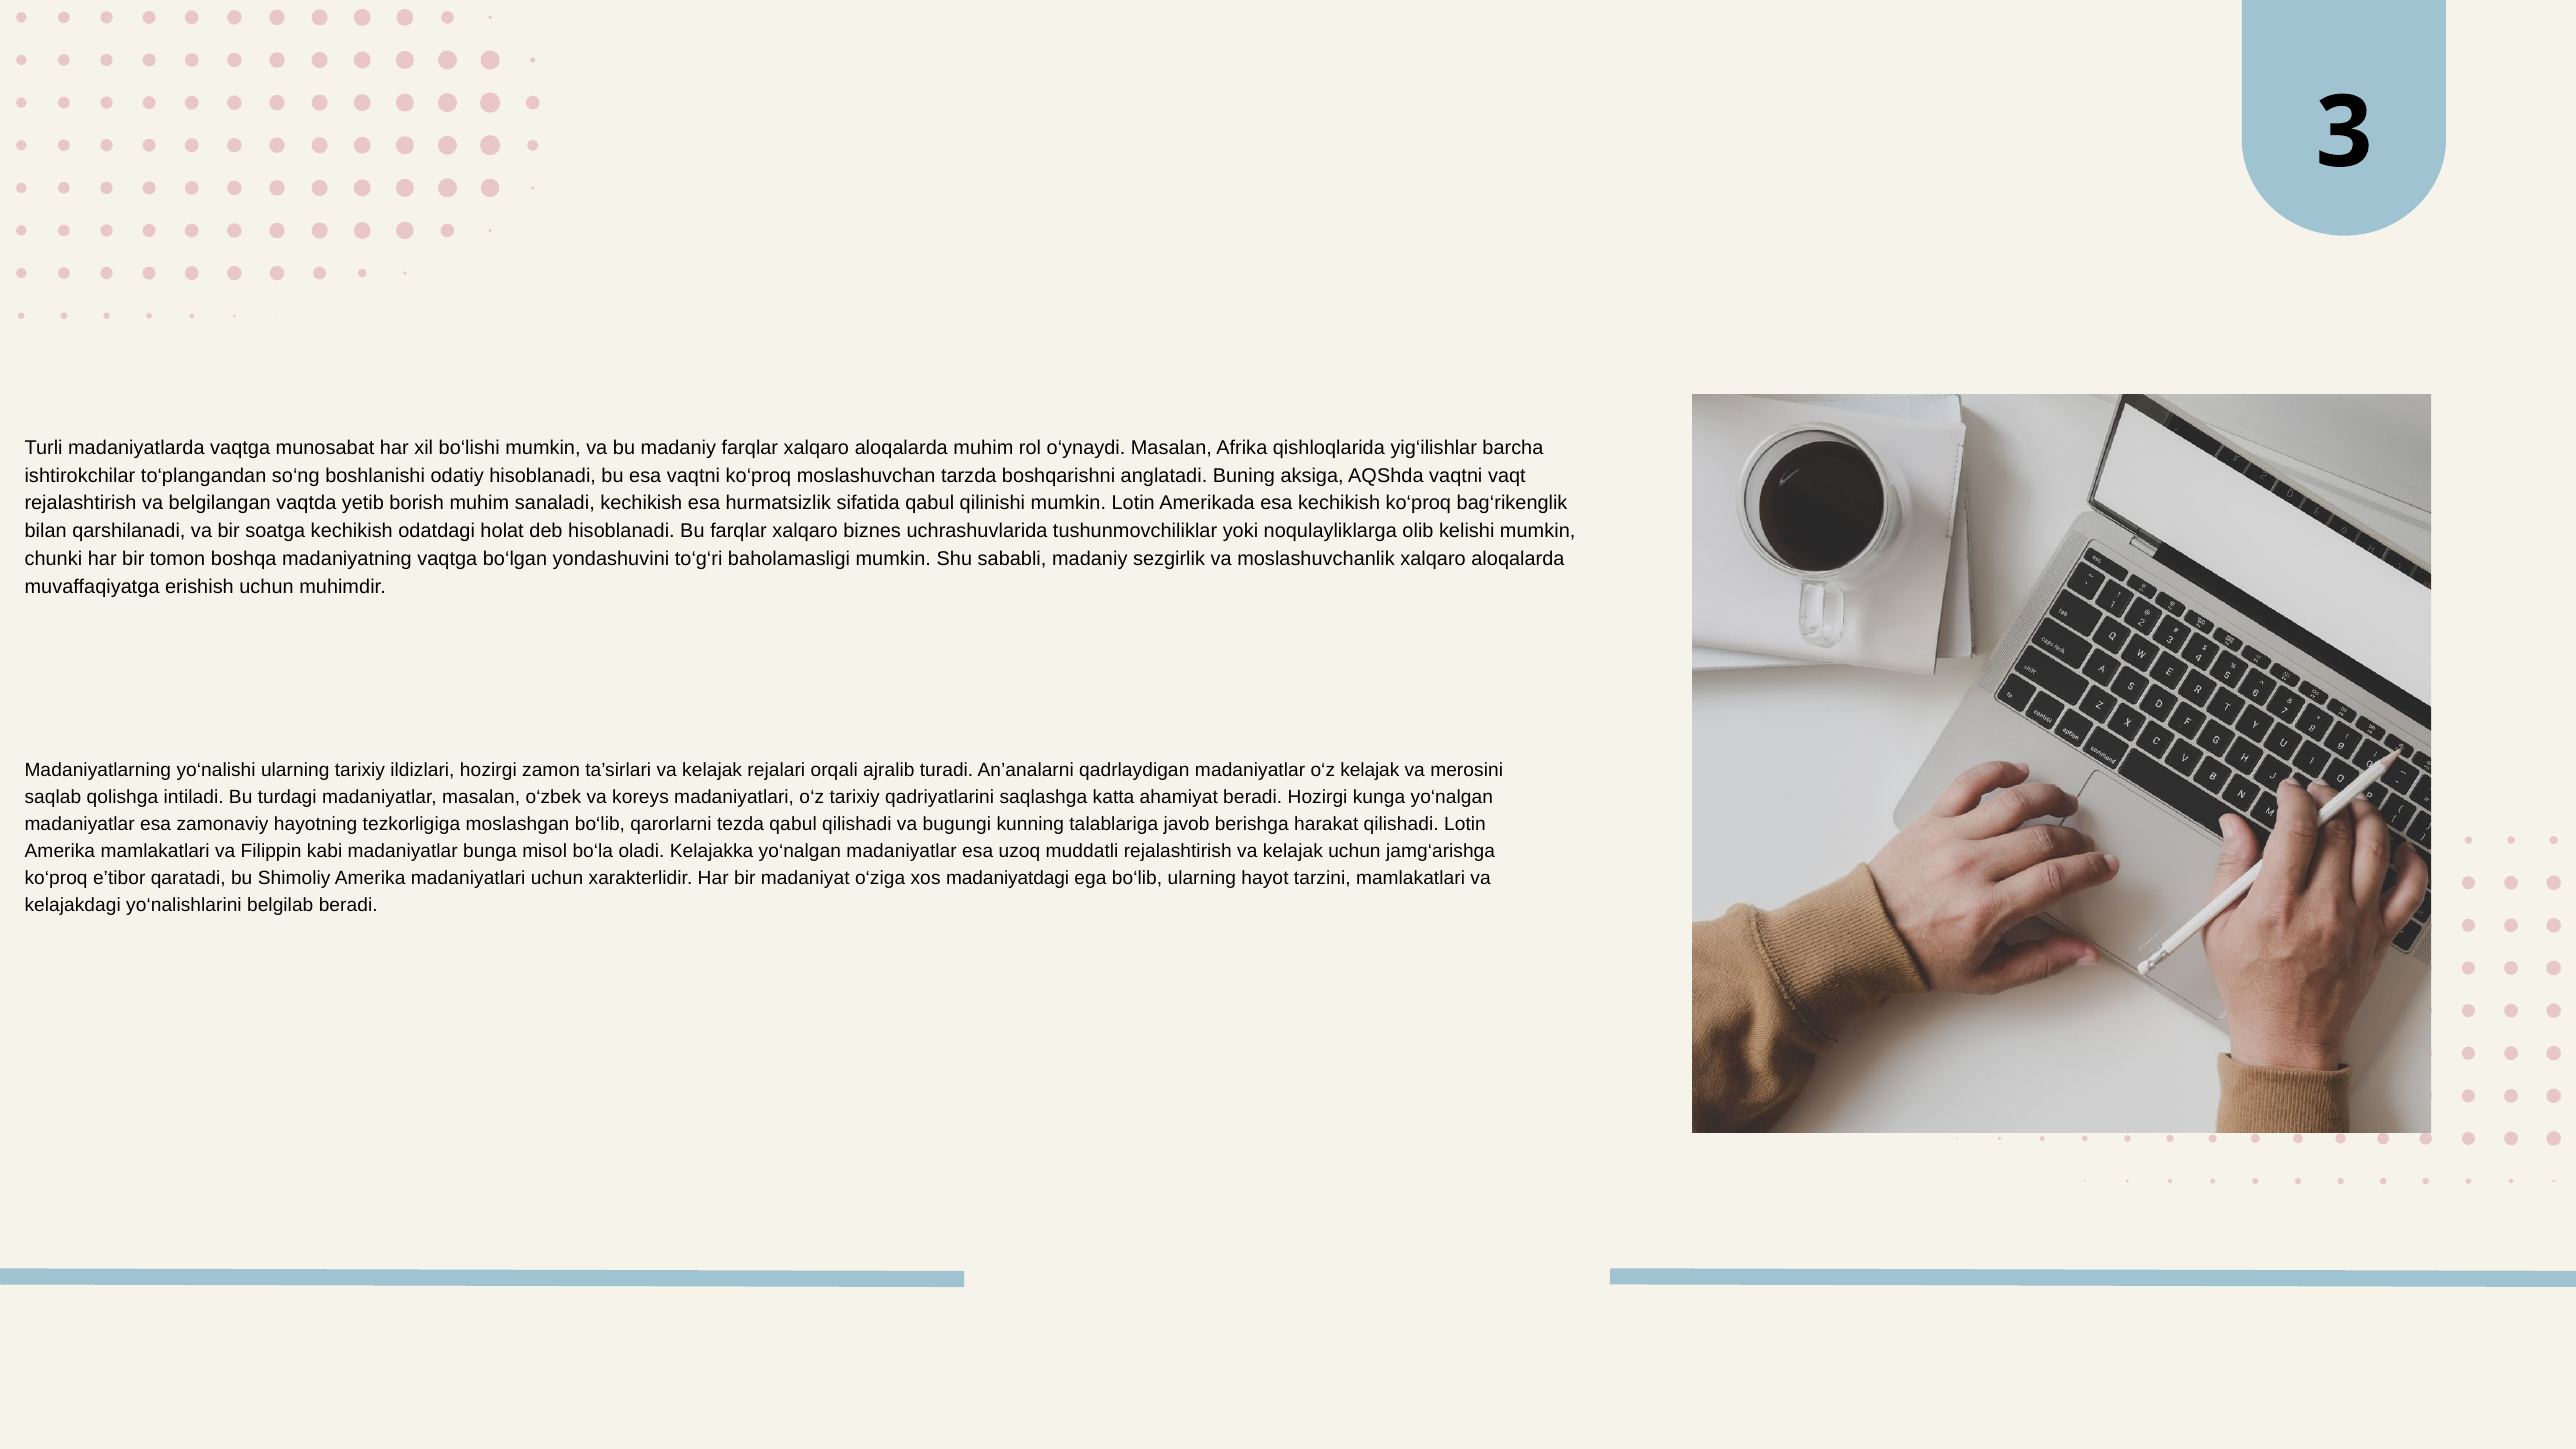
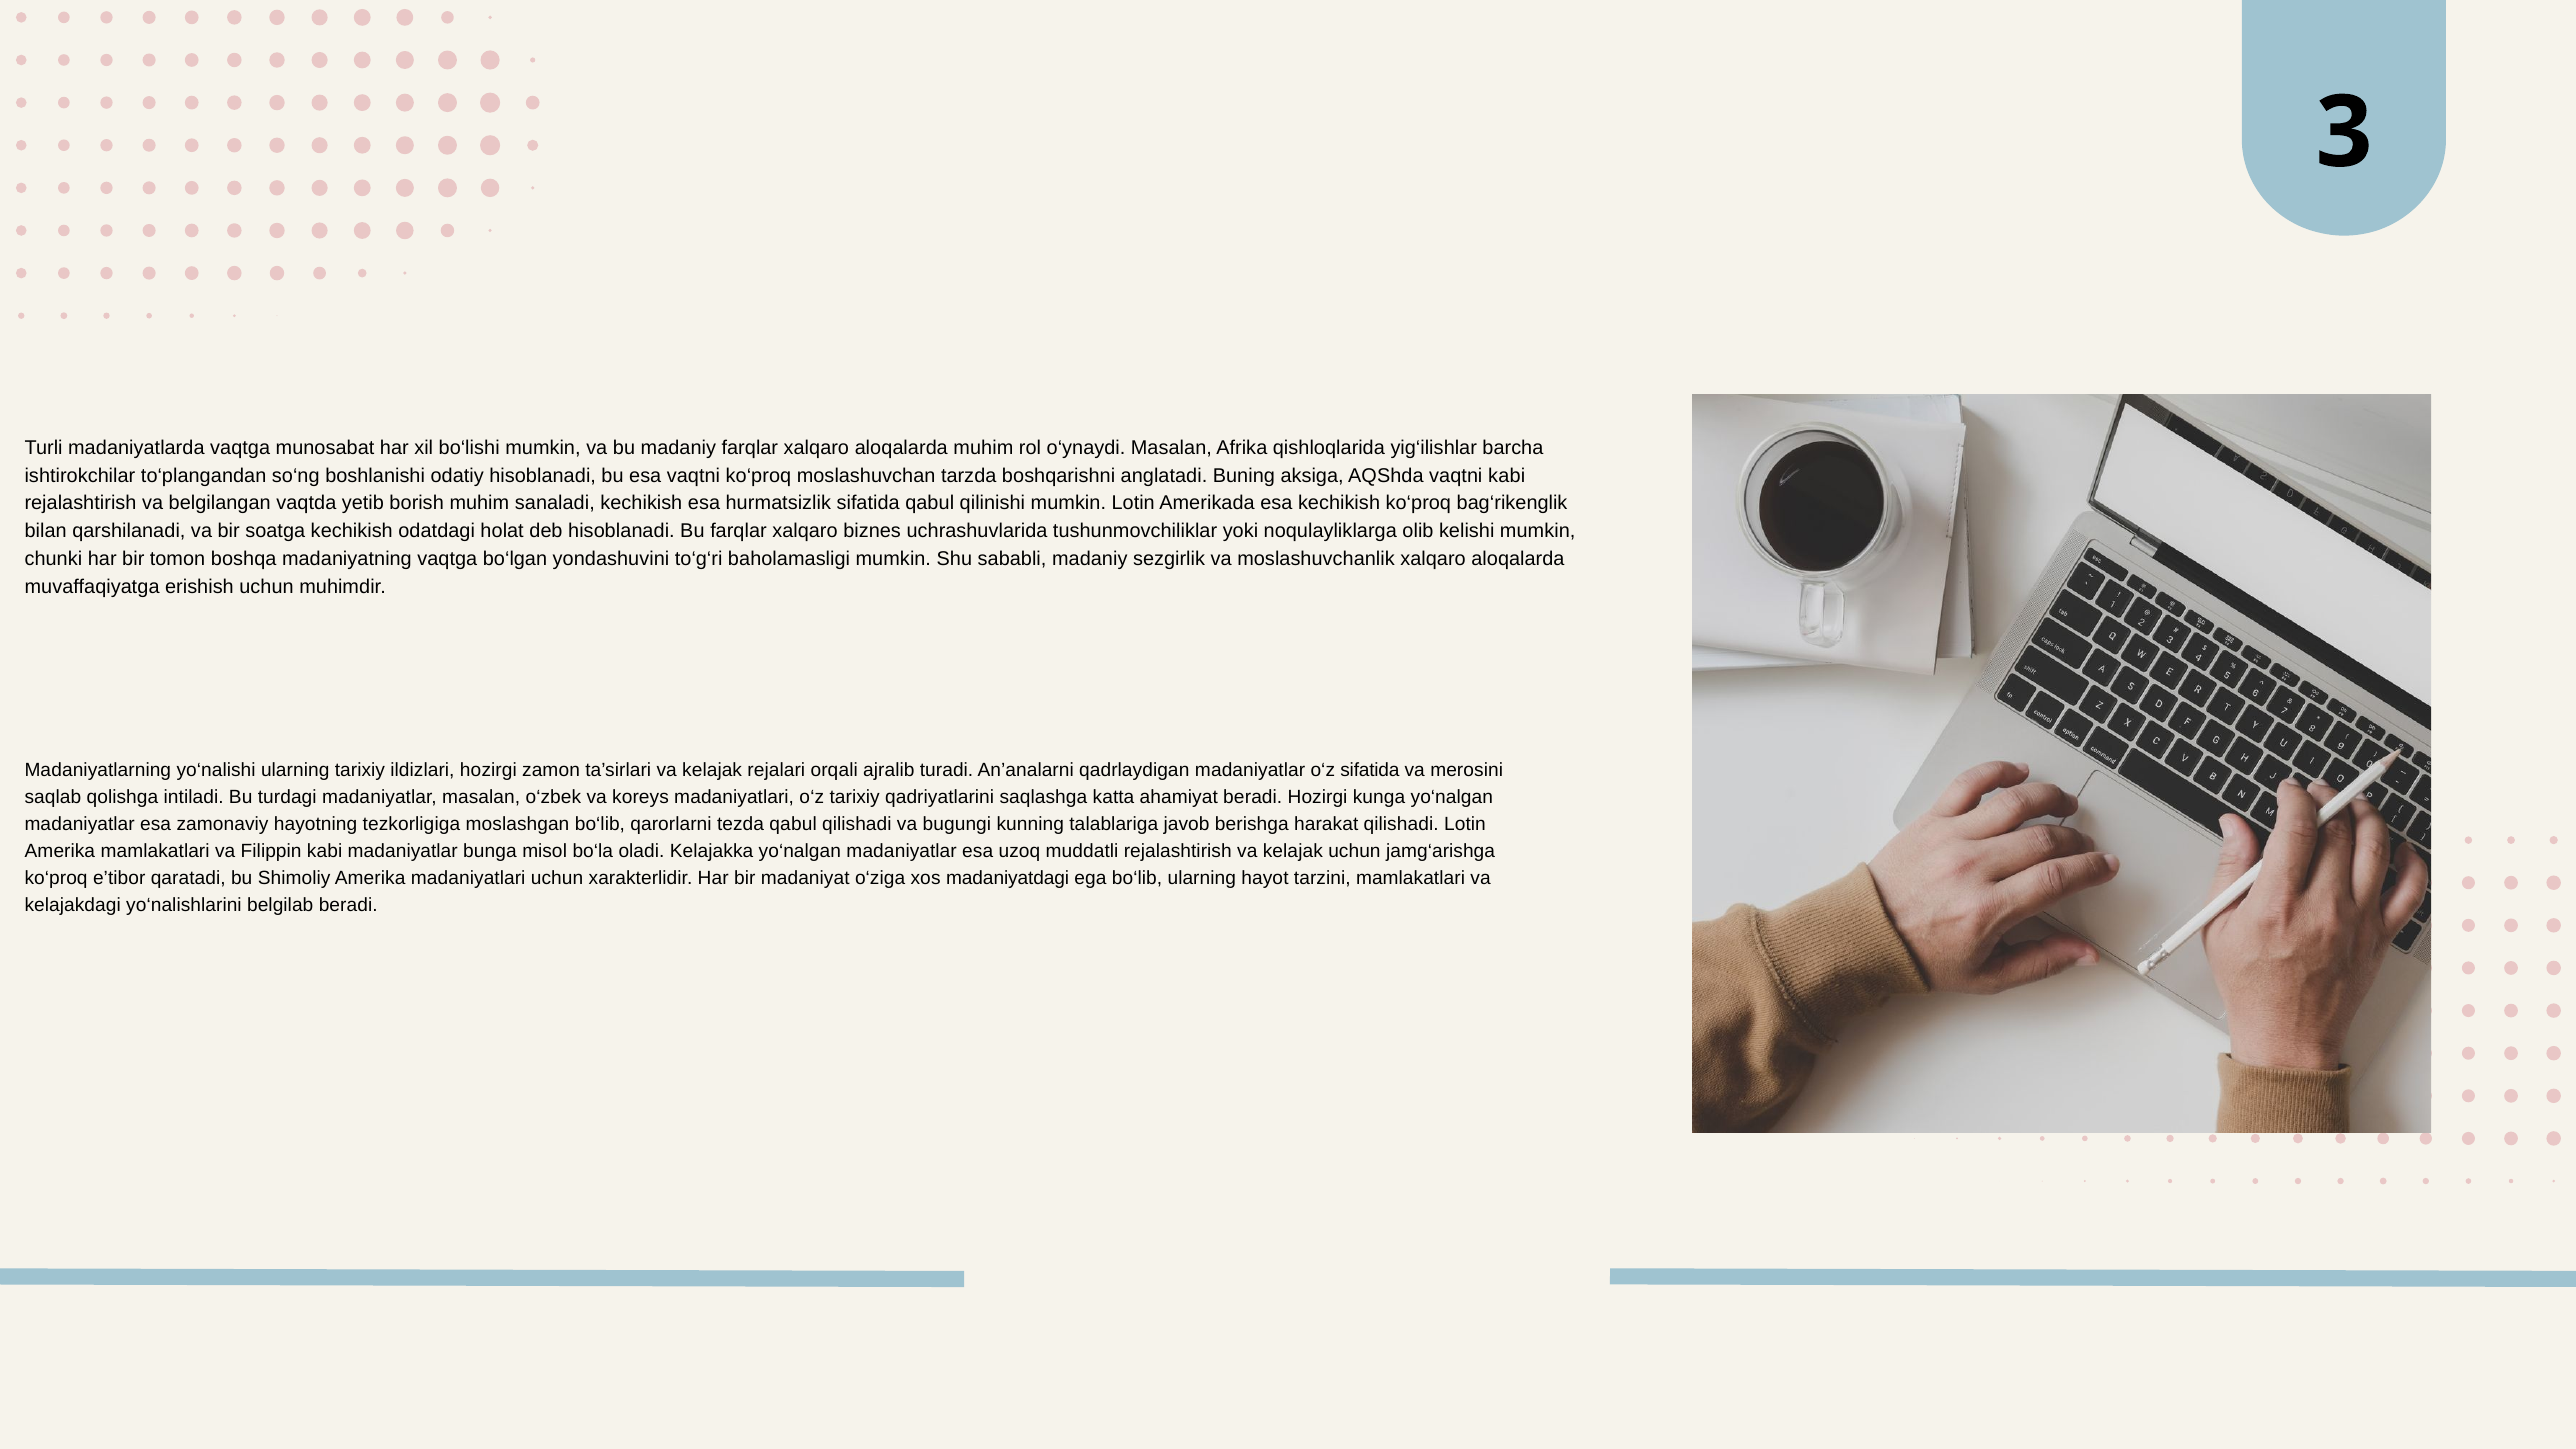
vaqtni vaqt: vaqt -> kabi (1507, 475)
o‘z kelajak: kelajak -> sifatida (1370, 771)
